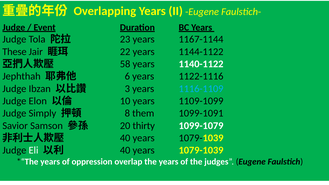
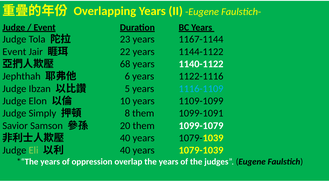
These: These -> Event (14, 52)
58: 58 -> 68 (125, 64)
3: 3 -> 5 (127, 89)
20 thirty: thirty -> them (144, 126)
Eli colour: white -> light green (34, 150)
